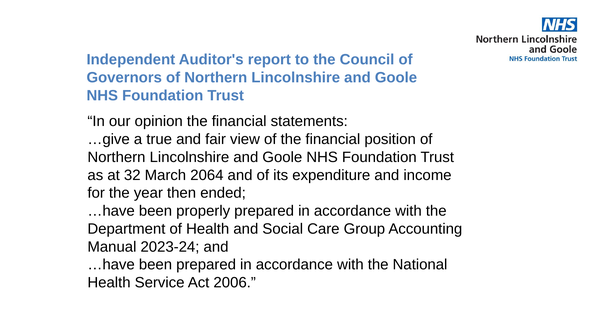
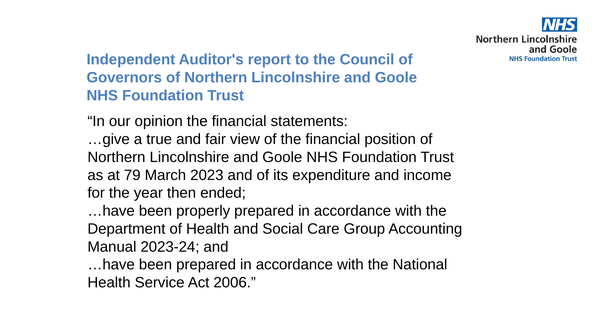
32: 32 -> 79 (132, 175)
2064: 2064 -> 2023 (207, 175)
